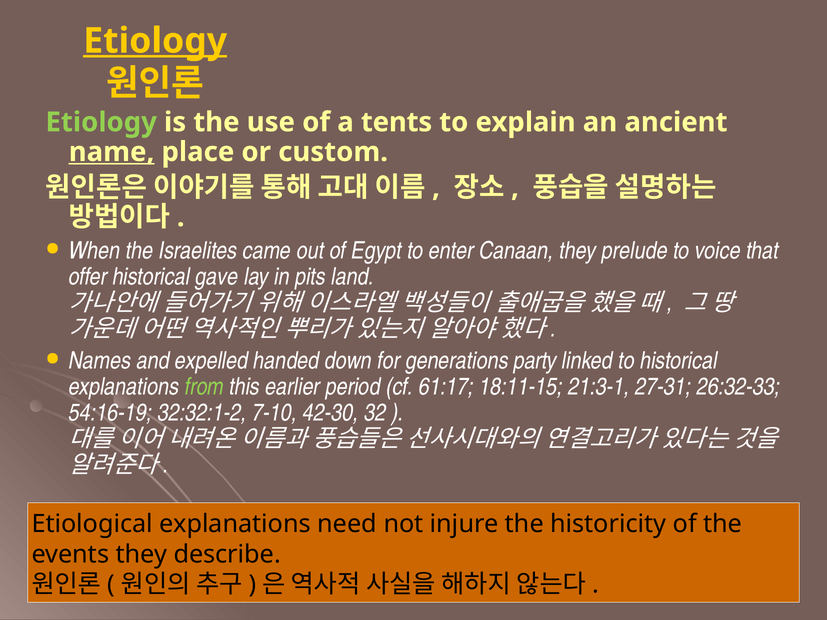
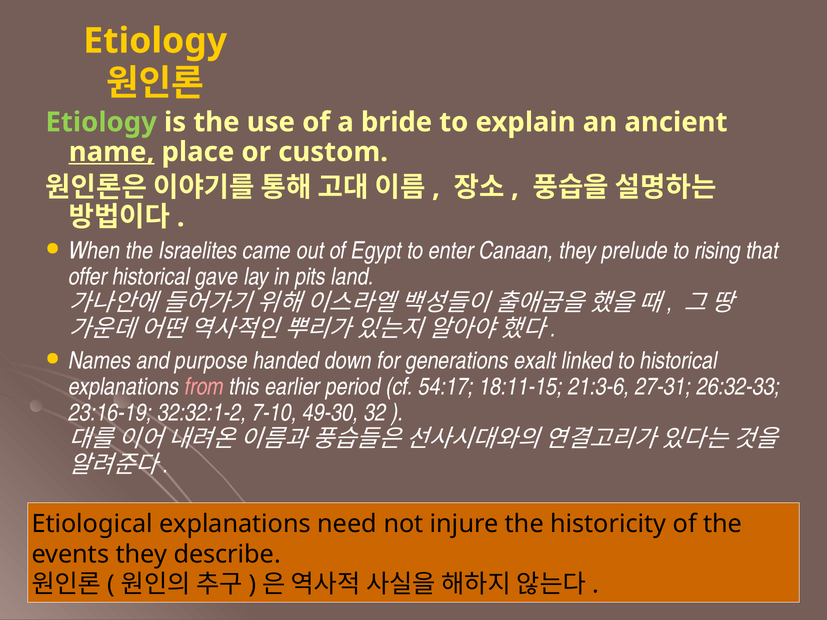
Etiology underline: present -> none (155, 41)
tents: tents -> bride (397, 122)
voice: voice -> rising (718, 251)
expelled: expelled -> purpose (211, 361)
party: party -> exalt (535, 361)
from colour: light green -> pink (204, 387)
61:17: 61:17 -> 54:17 (446, 387)
21:3-1: 21:3-1 -> 21:3-6 (599, 387)
54:16-19: 54:16-19 -> 23:16-19 (110, 413)
42-30: 42-30 -> 49-30 (331, 413)
